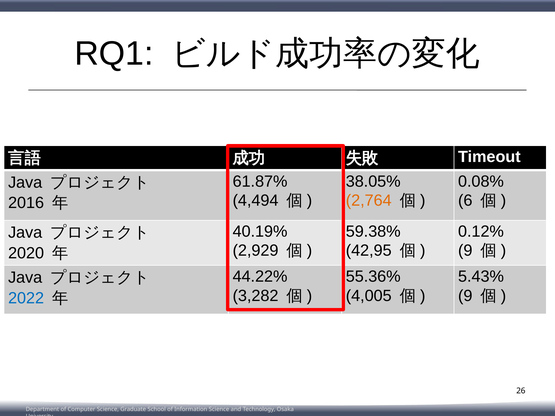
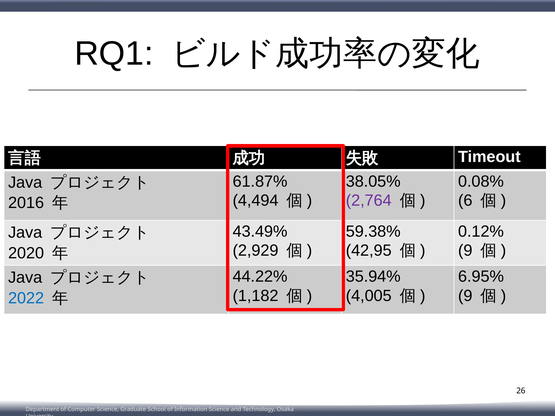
2,764 colour: orange -> purple (369, 201)
40.19%: 40.19% -> 43.49% (260, 232)
55.36%: 55.36% -> 35.94% (373, 277)
5.43%: 5.43% -> 6.95% (481, 277)
3,282: 3,282 -> 1,182 (256, 296)
